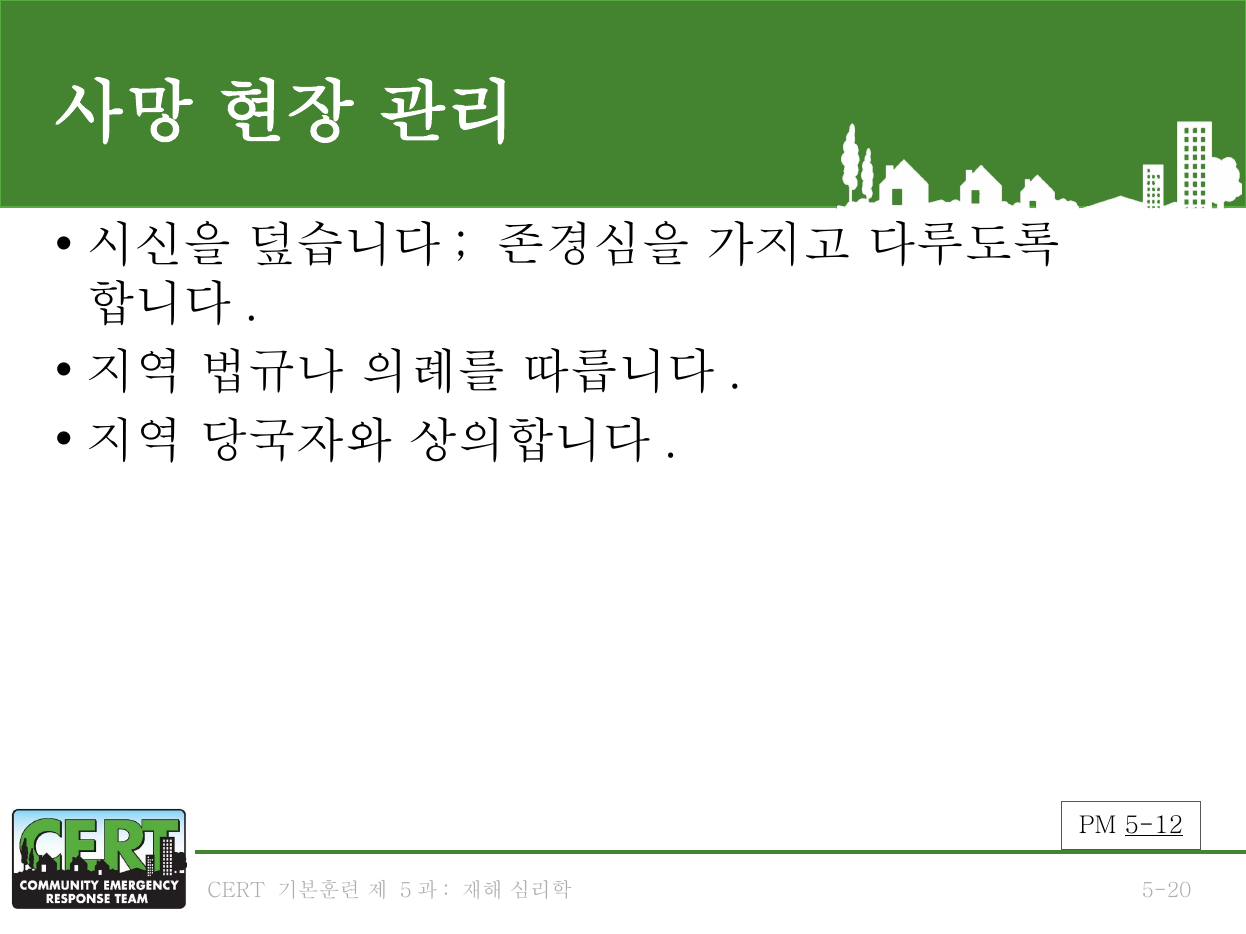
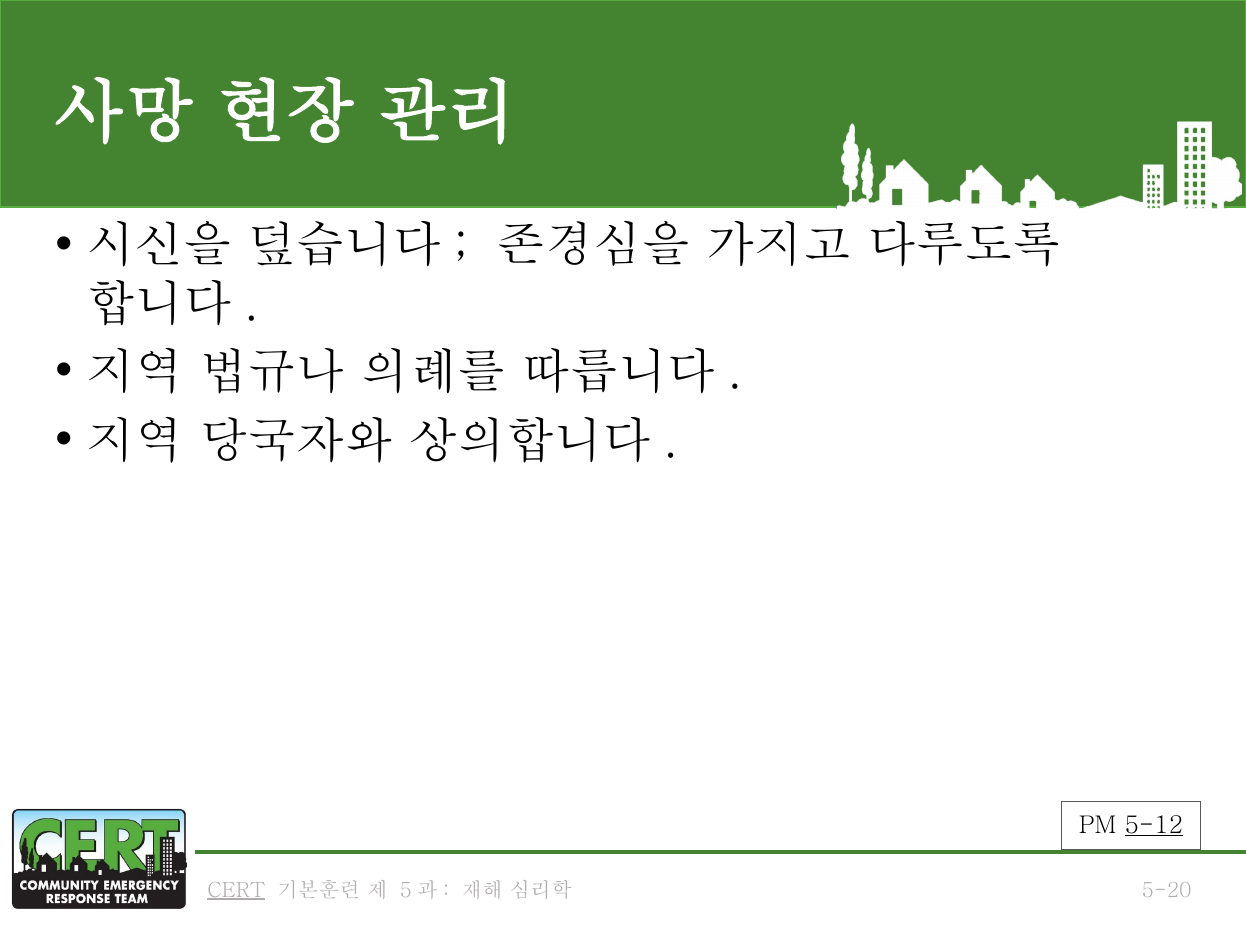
CERT underline: none -> present (236, 891)
